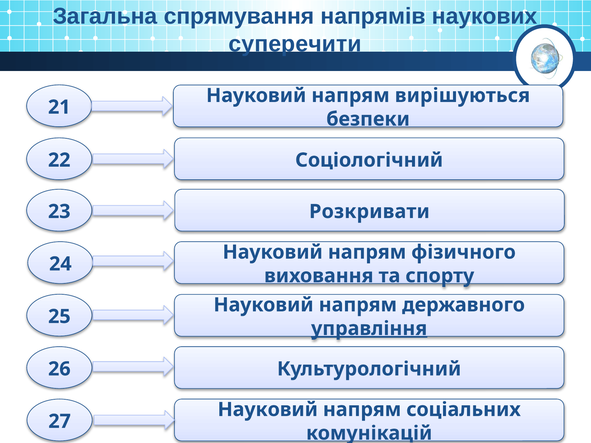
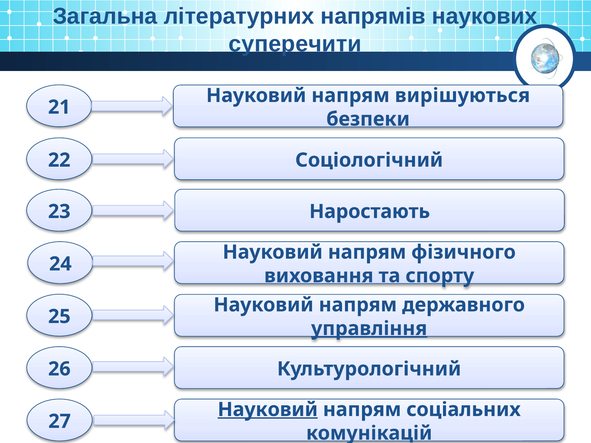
спрямування: спрямування -> літературних (239, 16)
Розкривати: Розкривати -> Наростають (370, 212)
Науковий underline: none -> present (268, 410)
